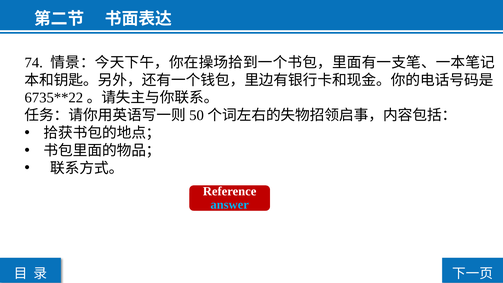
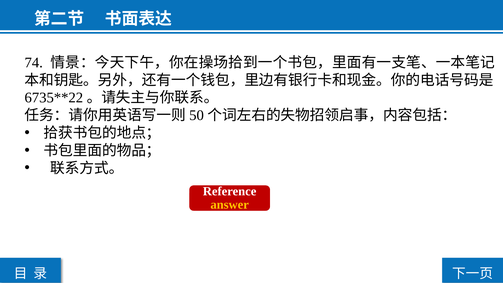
answer colour: light blue -> yellow (230, 205)
